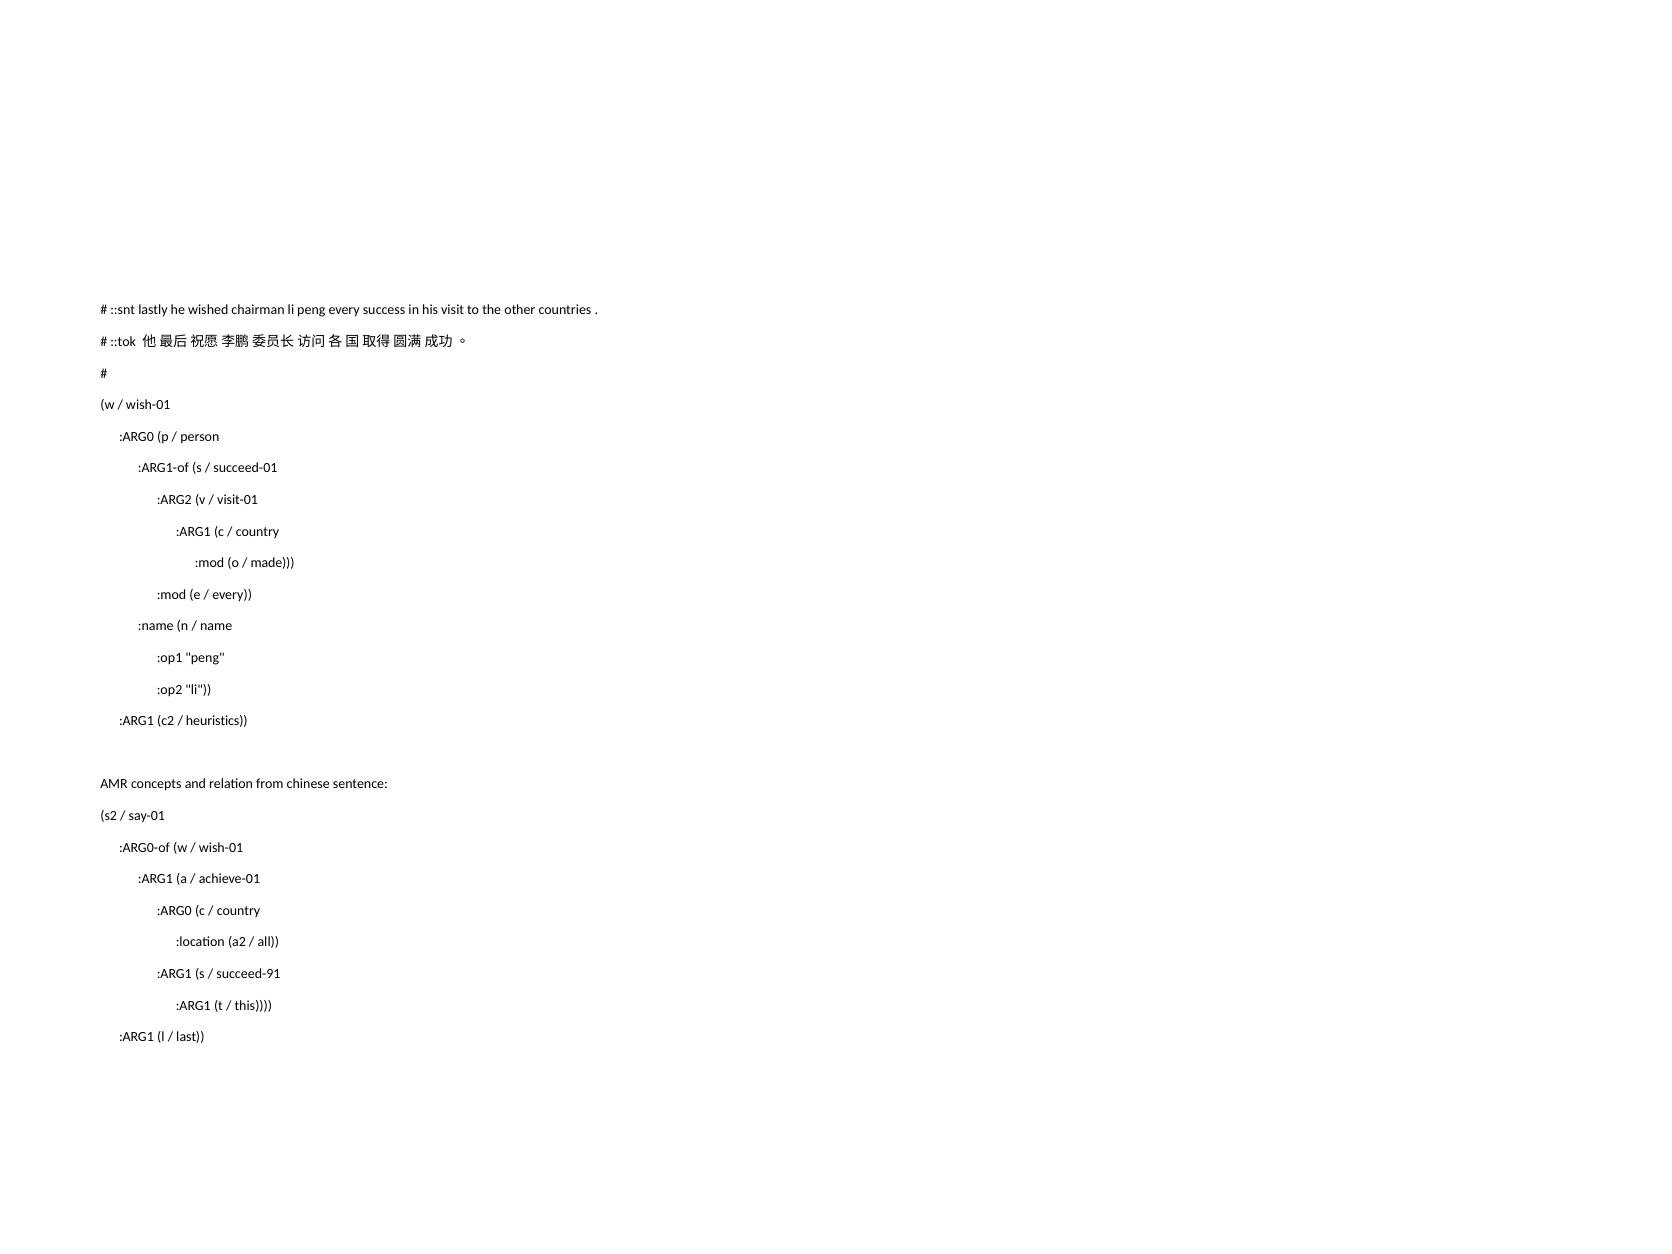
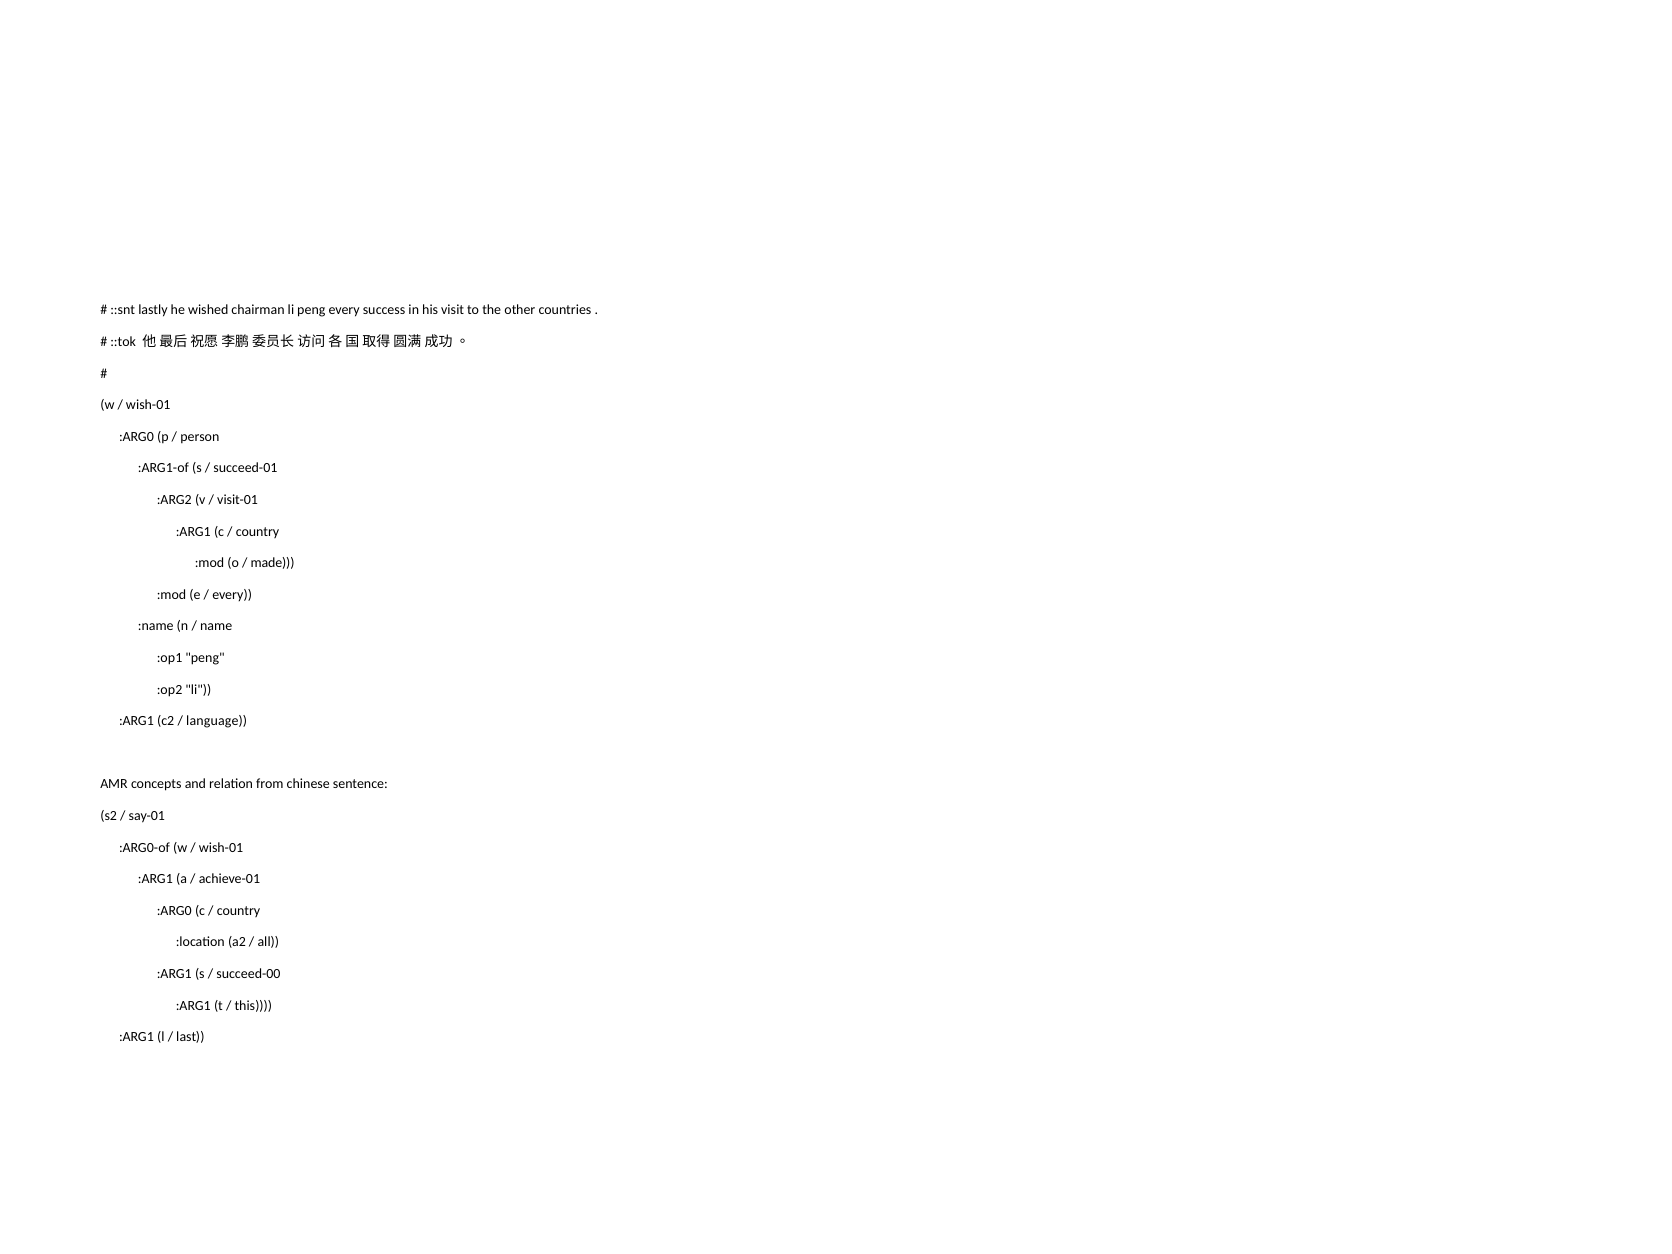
heuristics: heuristics -> language (217, 721)
succeed-91: succeed-91 -> succeed-00 (248, 974)
